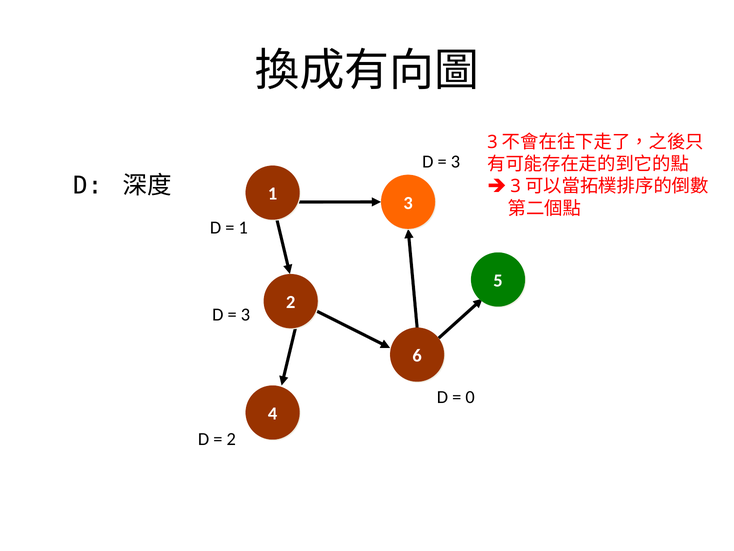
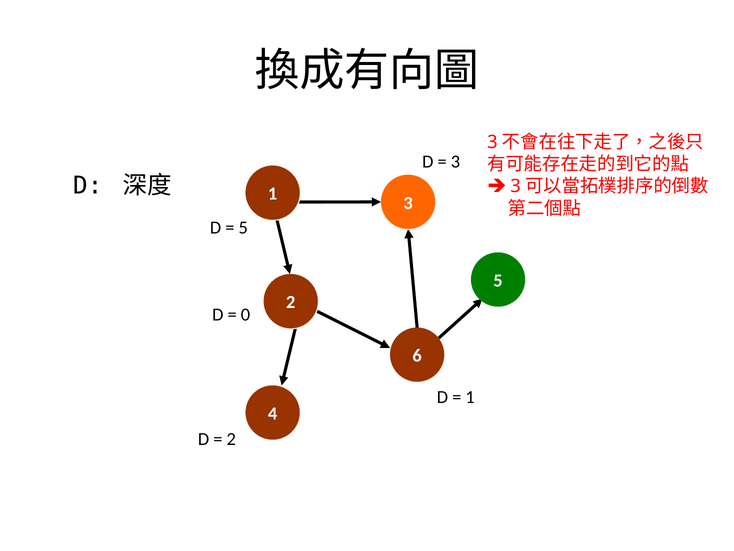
1: 1 -> 5 (243, 228)
3: 3 -> 0 (245, 314)
0: 0 -> 1 (470, 397)
